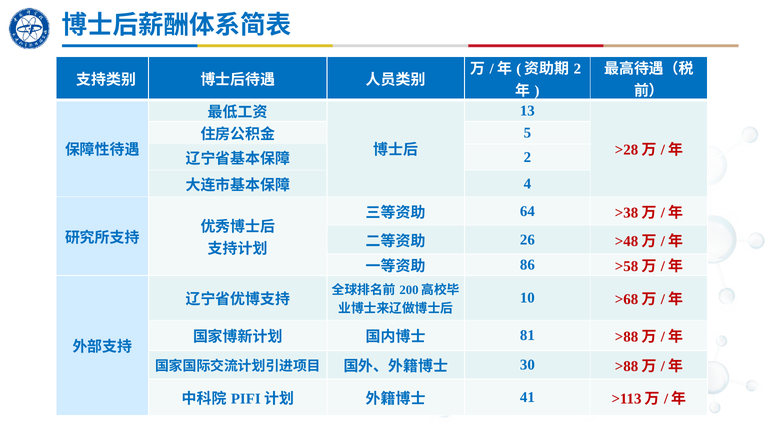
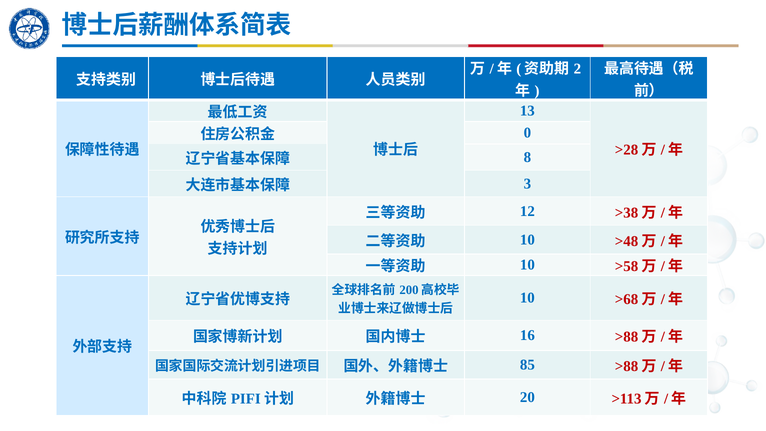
5: 5 -> 0 (527, 133)
2: 2 -> 8 (527, 157)
4: 4 -> 3 (527, 184)
64: 64 -> 12 (527, 211)
26: 26 -> 10 (527, 240)
86: 86 -> 10 (527, 265)
81: 81 -> 16 (527, 335)
30: 30 -> 85 (527, 365)
41: 41 -> 20 (527, 397)
